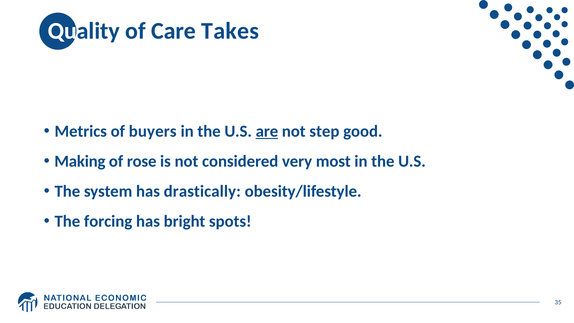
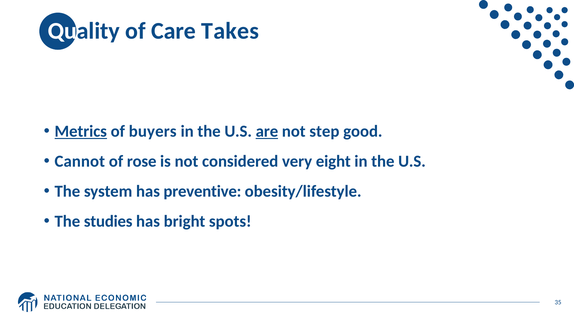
Metrics underline: none -> present (81, 131)
Making: Making -> Cannot (80, 161)
most: most -> eight (333, 161)
drastically: drastically -> preventive (202, 191)
forcing: forcing -> studies (108, 221)
